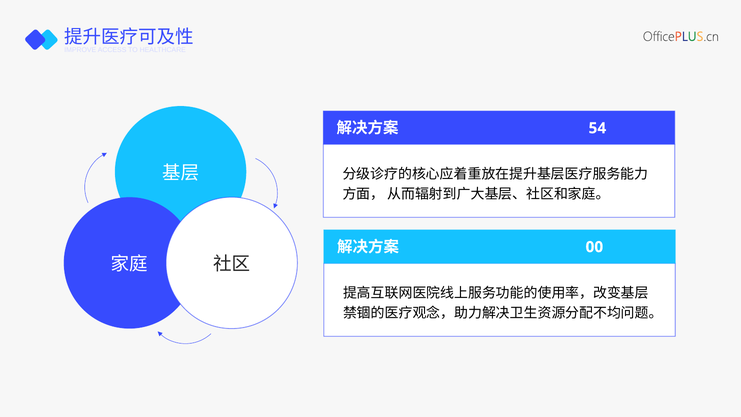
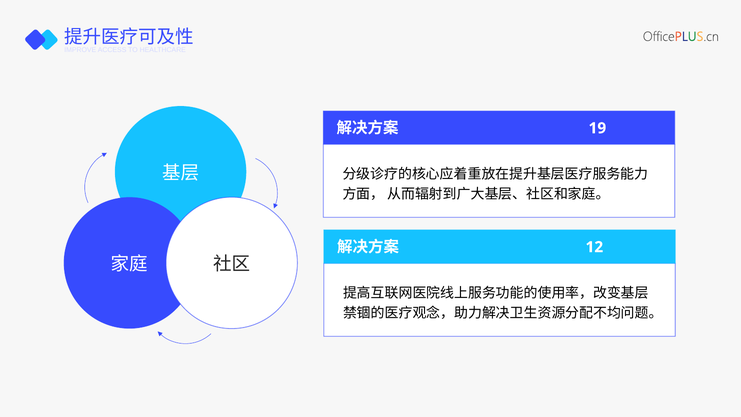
54: 54 -> 19 (597, 128)
00: 00 -> 12 (594, 247)
